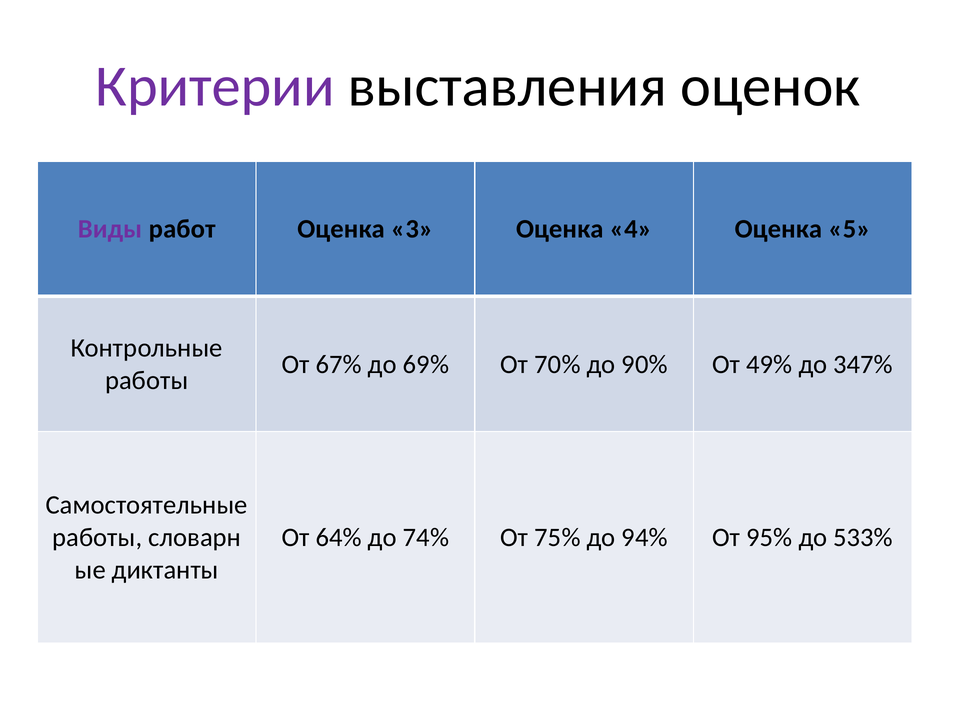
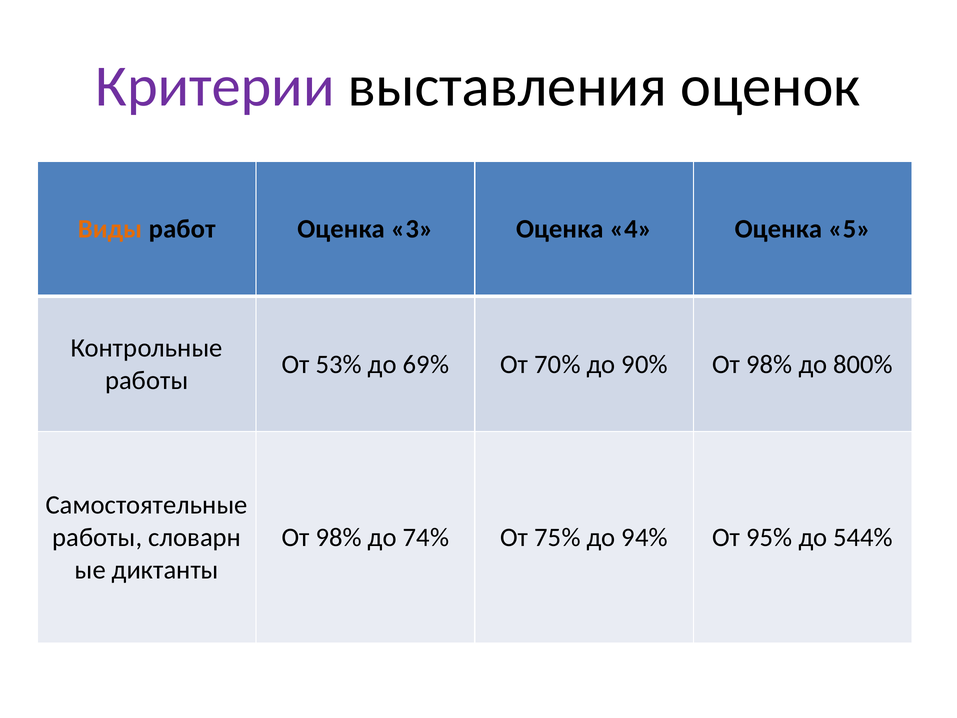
Виды colour: purple -> orange (110, 229)
67%: 67% -> 53% (339, 364)
90% От 49%: 49% -> 98% (769, 364)
347%: 347% -> 800% (863, 364)
64%: 64% -> 98% (339, 537)
533%: 533% -> 544% (863, 537)
